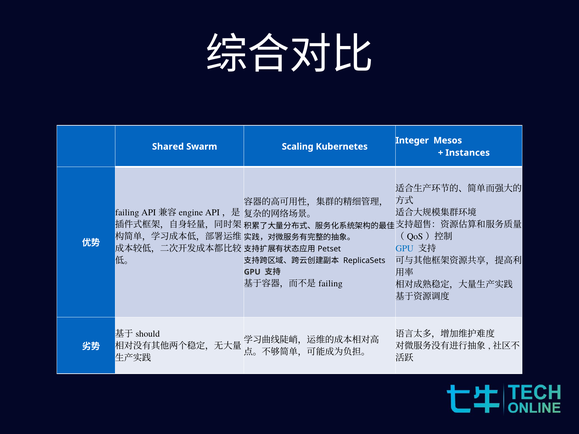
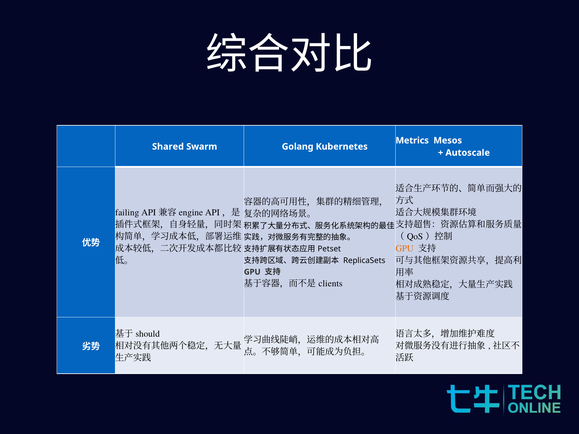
Integer: Integer -> Metrics (412, 141)
Scaling: Scaling -> Golang (298, 147)
Instances: Instances -> Autoscale (468, 153)
GPU colour: blue -> orange (405, 249)
failing: failing -> clients (331, 284)
